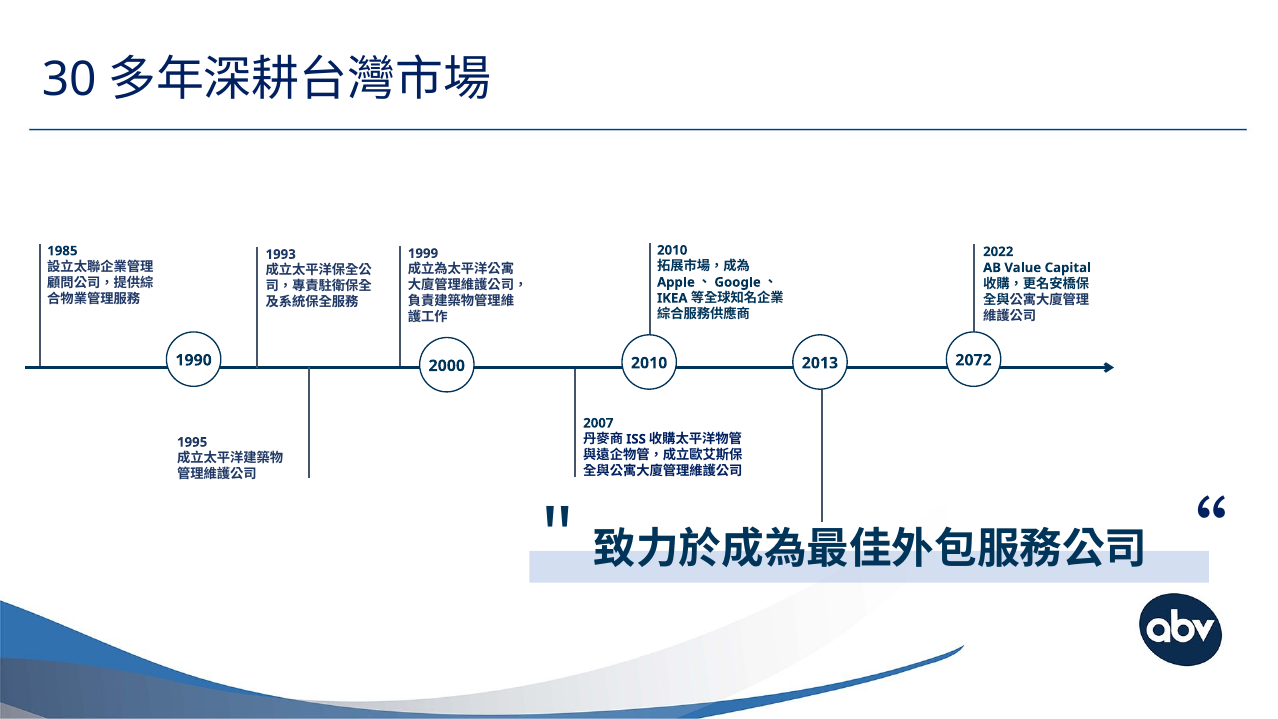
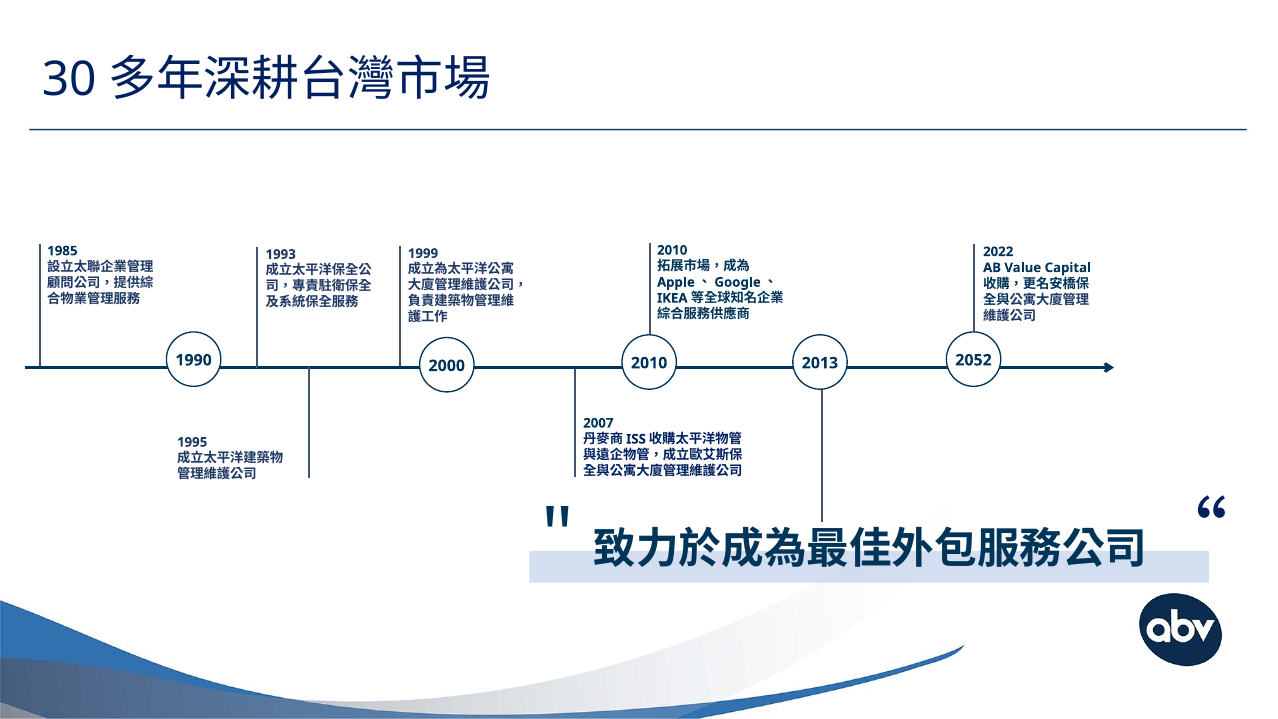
2072: 2072 -> 2052 (974, 360)
